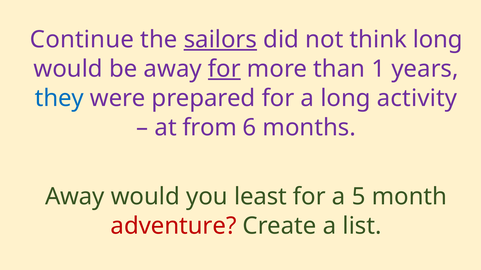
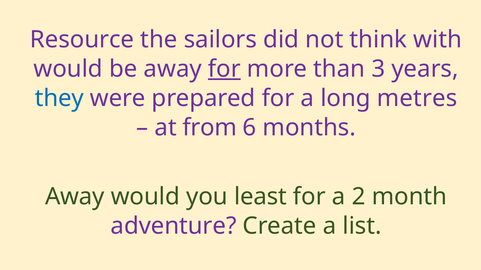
Continue: Continue -> Resource (82, 40)
sailors underline: present -> none (220, 40)
think long: long -> with (438, 40)
1: 1 -> 3 (378, 69)
activity: activity -> metres (417, 99)
5: 5 -> 2 (359, 197)
adventure colour: red -> purple (174, 226)
